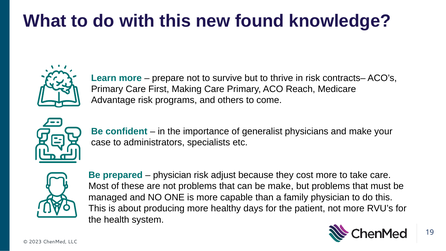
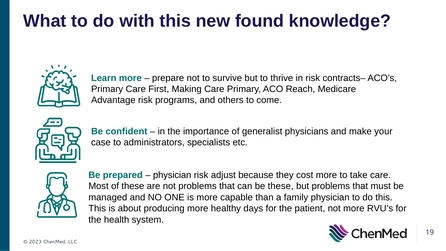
be make: make -> these (281, 186)
